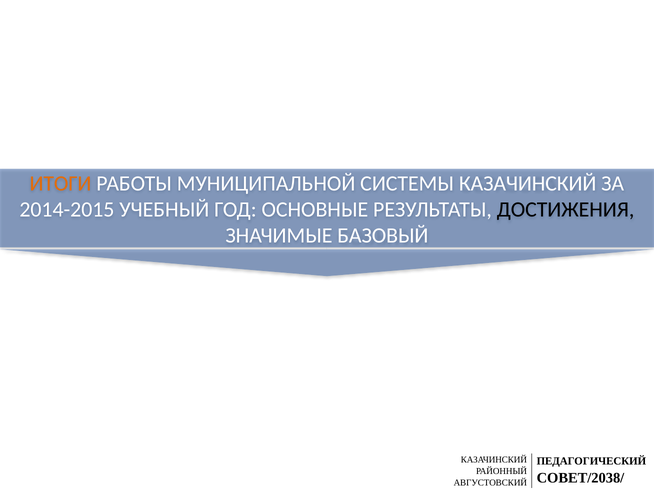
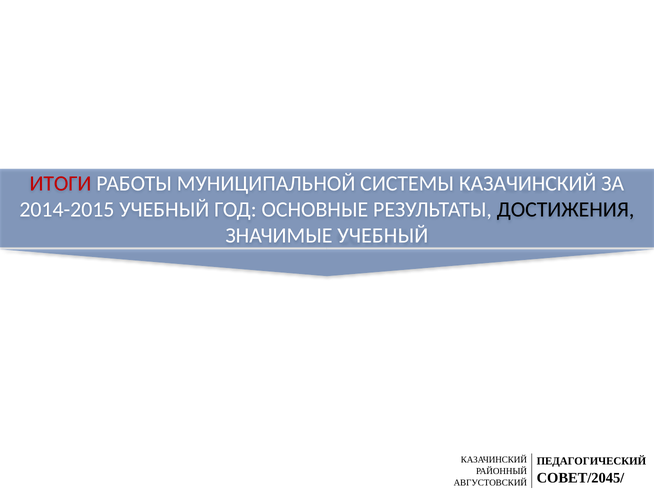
ИТОГИ colour: orange -> red (61, 183)
ЗНАЧИМЫЕ БАЗОВЫЙ: БАЗОВЫЙ -> УЧЕБНЫЙ (383, 236)
СОВЕТ/2038/: СОВЕТ/2038/ -> СОВЕТ/2045/ (580, 477)
